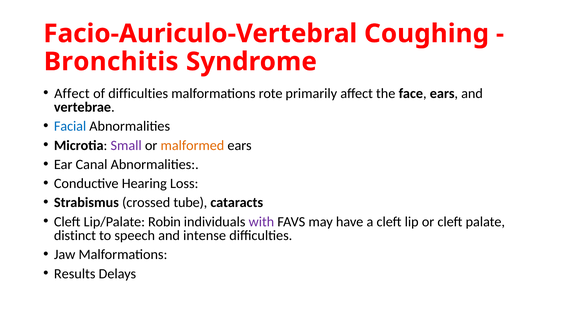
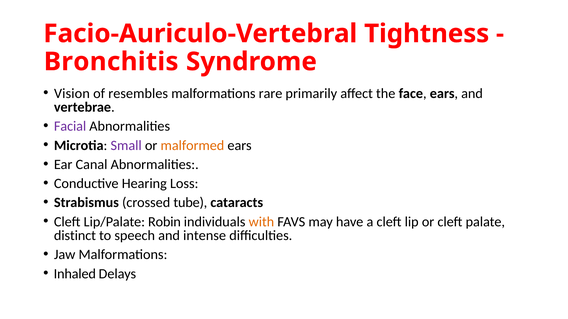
Coughing: Coughing -> Tightness (427, 34)
Affect: Affect -> Vision (72, 94)
of difficulties: difficulties -> resembles (138, 94)
rote: rote -> rare (271, 94)
Facial colour: blue -> purple (70, 126)
with colour: purple -> orange (261, 222)
Results: Results -> Inhaled (75, 274)
